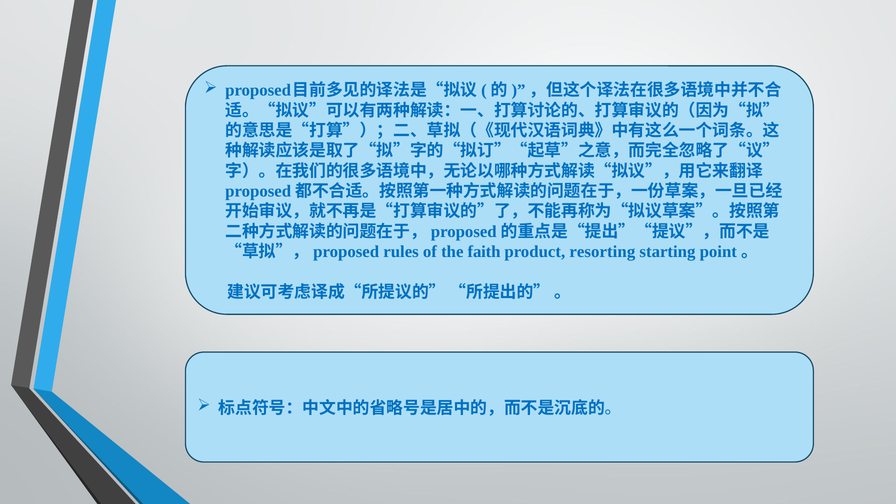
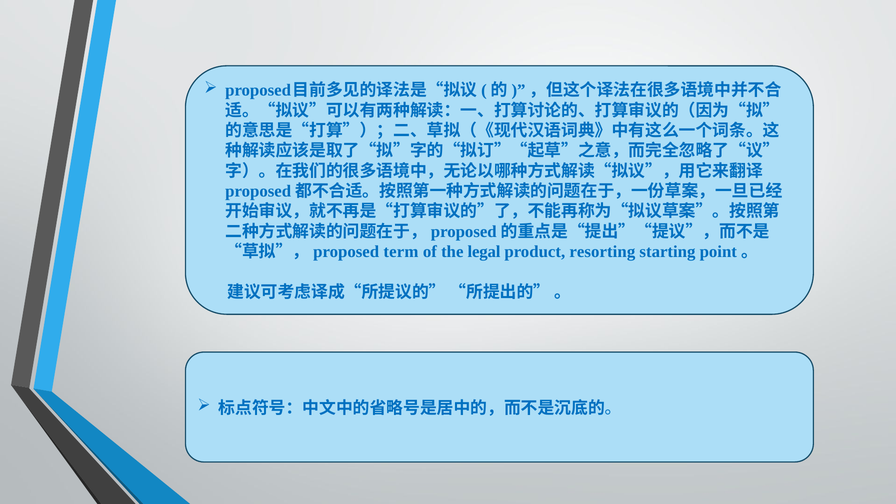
rules: rules -> term (401, 252)
faith: faith -> legal (484, 252)
